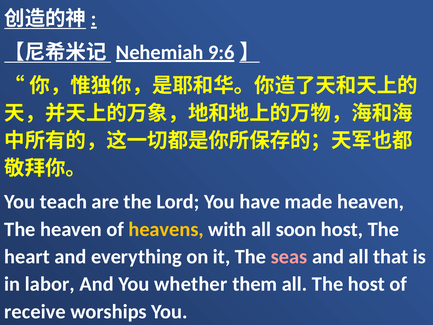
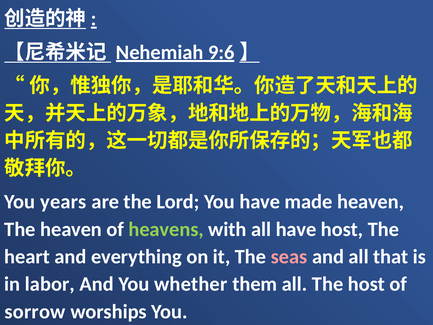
teach: teach -> years (63, 202)
heavens colour: yellow -> light green (166, 229)
all soon: soon -> have (296, 229)
receive: receive -> sorrow (35, 311)
